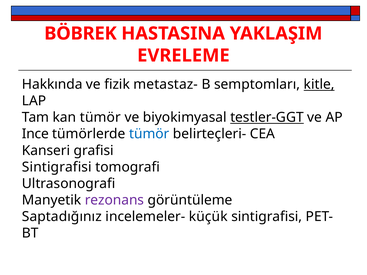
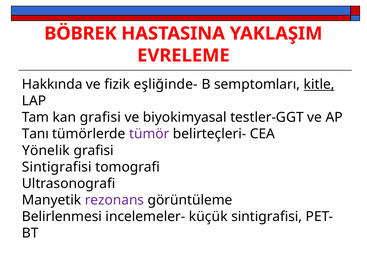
metastaz-: metastaz- -> eşliğinde- (166, 84)
kan tümör: tümör -> grafisi (100, 118)
testler-GGT underline: present -> none (267, 118)
Ince: Ince -> Tanı (35, 134)
tümör colour: blue -> purple (149, 134)
Kanseri: Kanseri -> Yönelik (46, 151)
Saptadığınız: Saptadığınız -> Belirlenmesi (62, 217)
